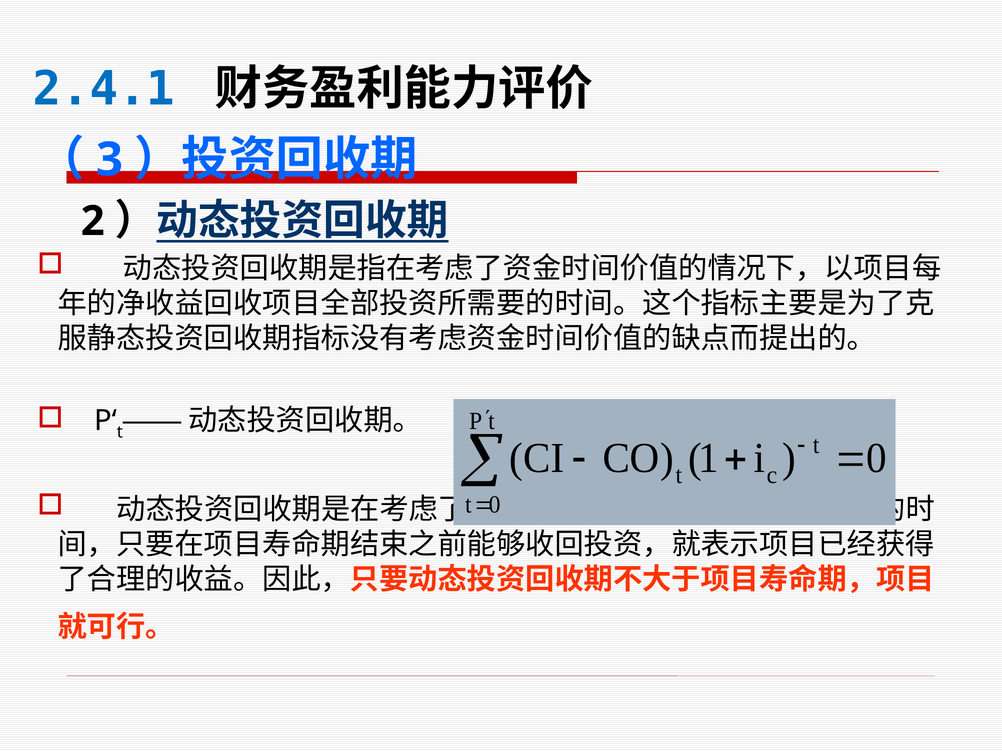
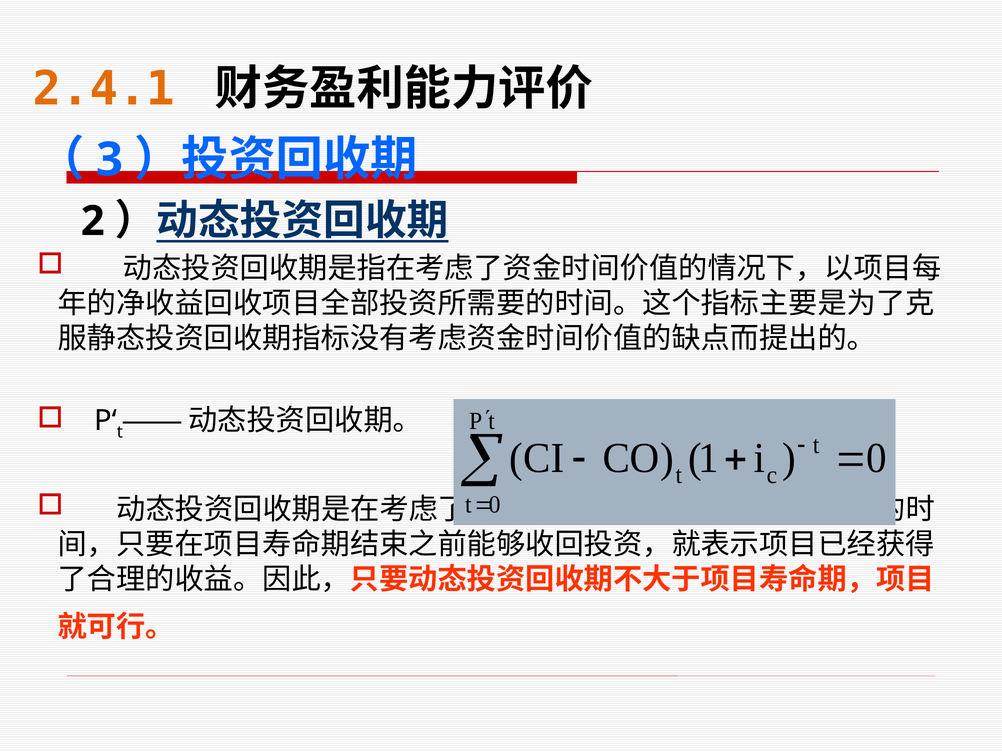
2.4.1 colour: blue -> orange (104, 89)
